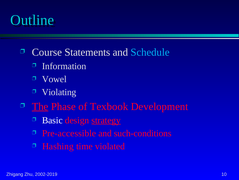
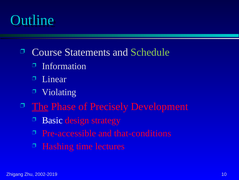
Schedule colour: light blue -> light green (150, 52)
Vowel: Vowel -> Linear (54, 79)
Texbook: Texbook -> Precisely (109, 106)
strategy underline: present -> none (106, 120)
such-conditions: such-conditions -> that-conditions (143, 133)
violated: violated -> lectures (110, 146)
